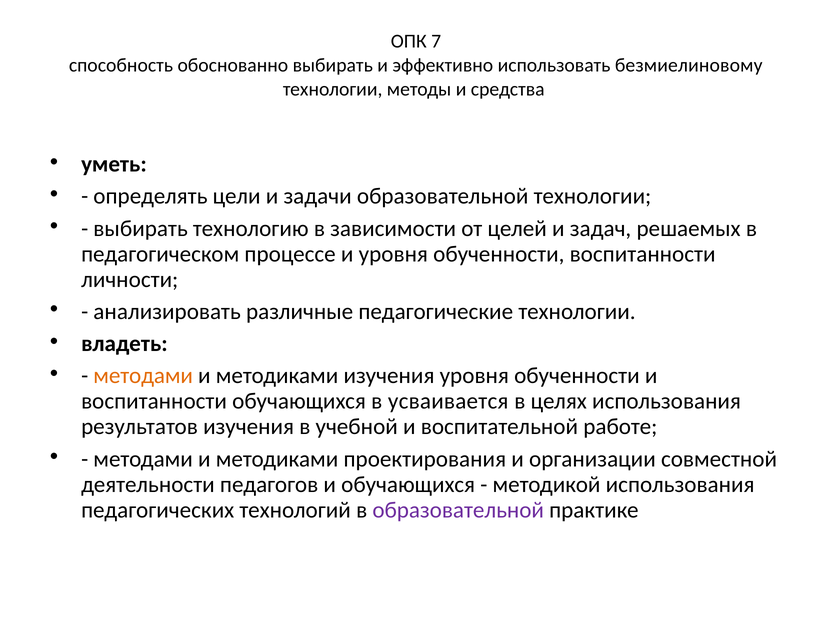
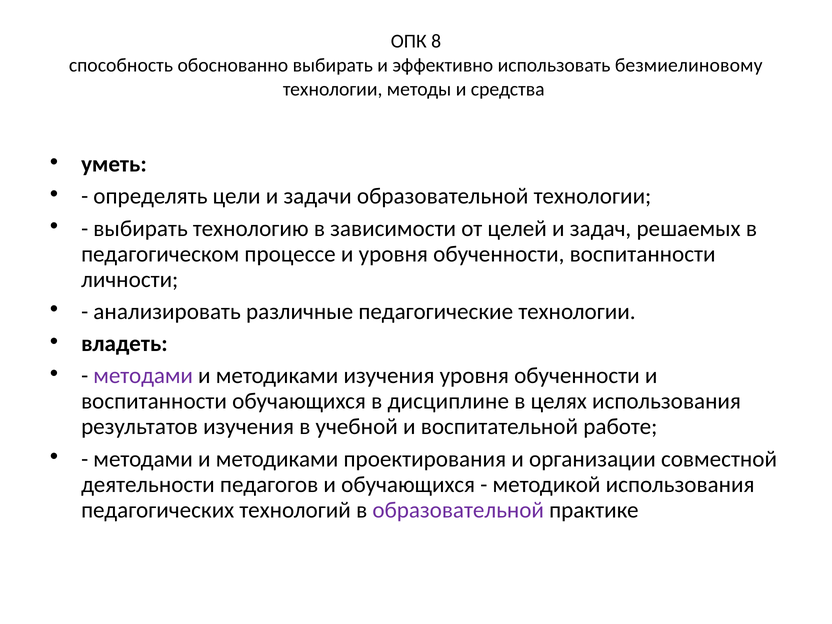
7: 7 -> 8 (436, 41)
методами colour: orange -> purple (143, 376)
усваивается: усваивается -> дисциплине (448, 401)
